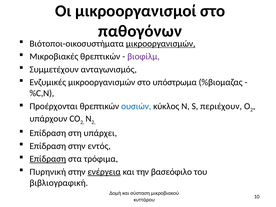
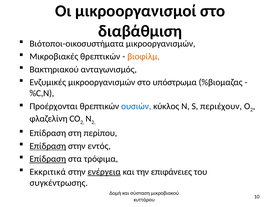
παθογόνων: παθογόνων -> διαβάθμιση (140, 31)
μικροοργανισμών underline: present -> none (161, 44)
βιοφίλμ colour: purple -> orange (143, 57)
Συμμετέχουν: Συμμετέχουν -> Βακτηριακού (54, 69)
υπάρχουν: υπάρχουν -> φλαζελίνη (48, 119)
υπάρχει: υπάρχει -> περίπου (100, 133)
Επίδραση underline: none -> present (48, 146)
Πυρηνική: Πυρηνική -> Εκκριτικά (48, 172)
βασεόφιλο: βασεόφιλο -> επιφάνειες (171, 172)
βιβλιογραφική: βιβλιογραφική -> συγκέντρωσης (59, 183)
